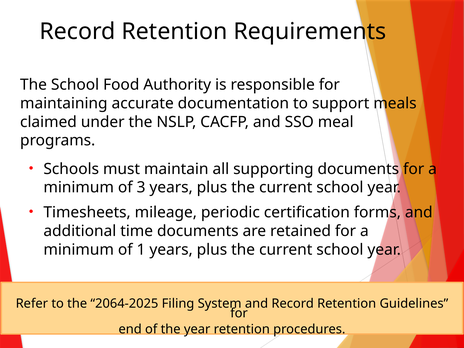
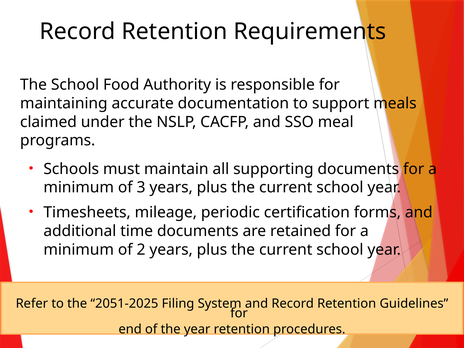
1: 1 -> 2 (141, 250)
2064-2025: 2064-2025 -> 2051-2025 (124, 304)
